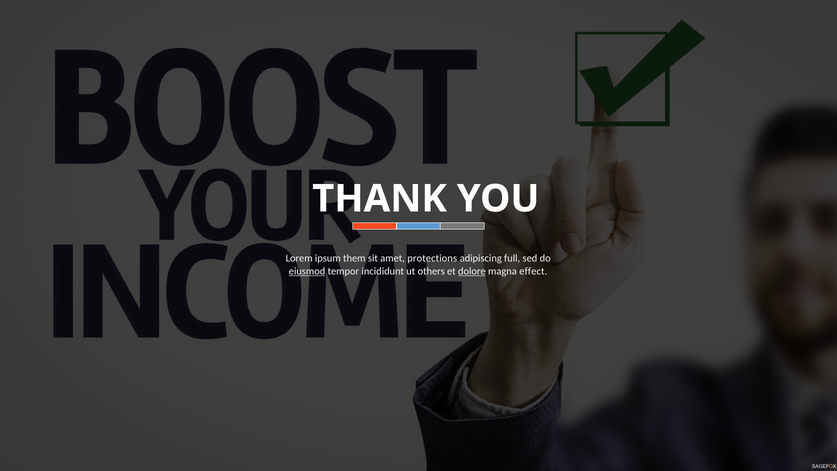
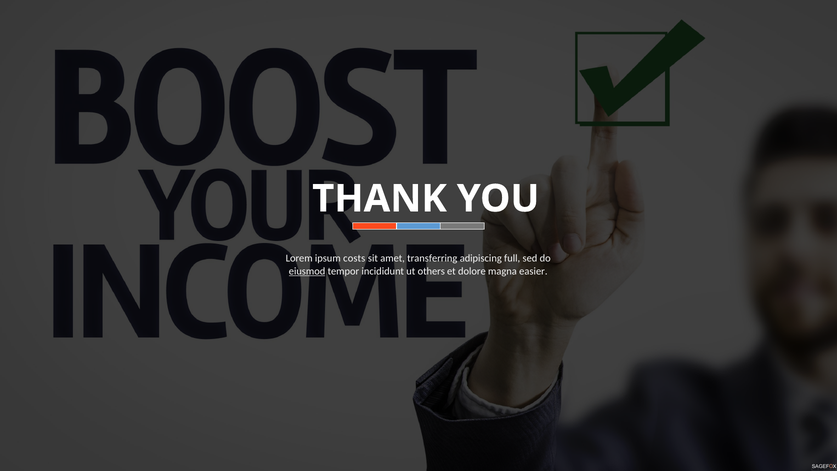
them: them -> costs (354, 258)
protections: protections -> transferring (432, 258)
dolore underline: present -> none (472, 271)
effect: effect -> easier (533, 271)
